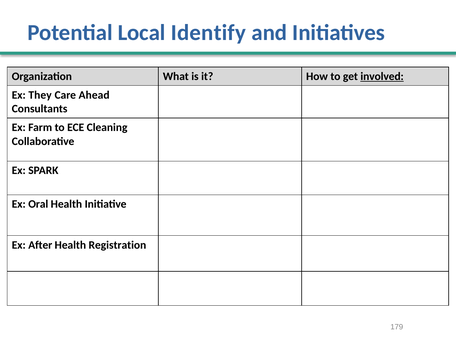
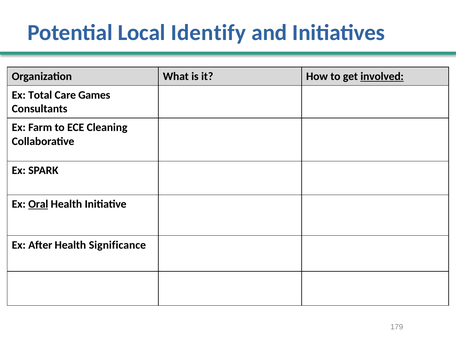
They: They -> Total (40, 95)
Ahead: Ahead -> Games (94, 95)
Oral underline: none -> present (38, 204)
Registration: Registration -> Significance (117, 245)
